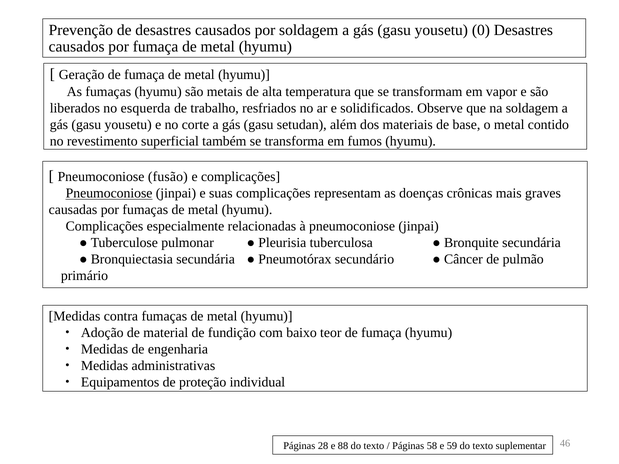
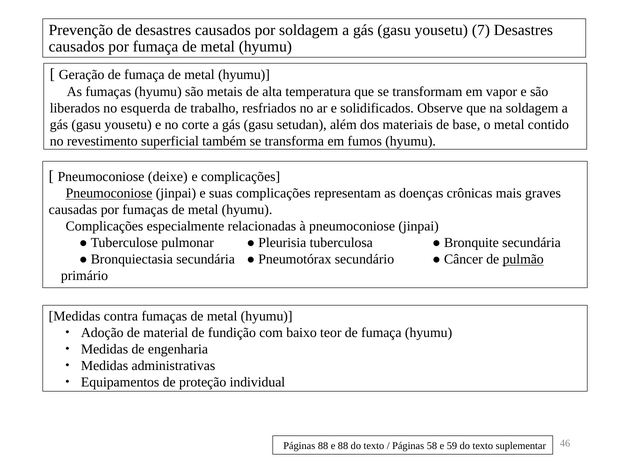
0: 0 -> 7 (481, 30)
fusão: fusão -> deixe (168, 177)
pulmão underline: none -> present (523, 259)
Páginas 28: 28 -> 88 (323, 446)
